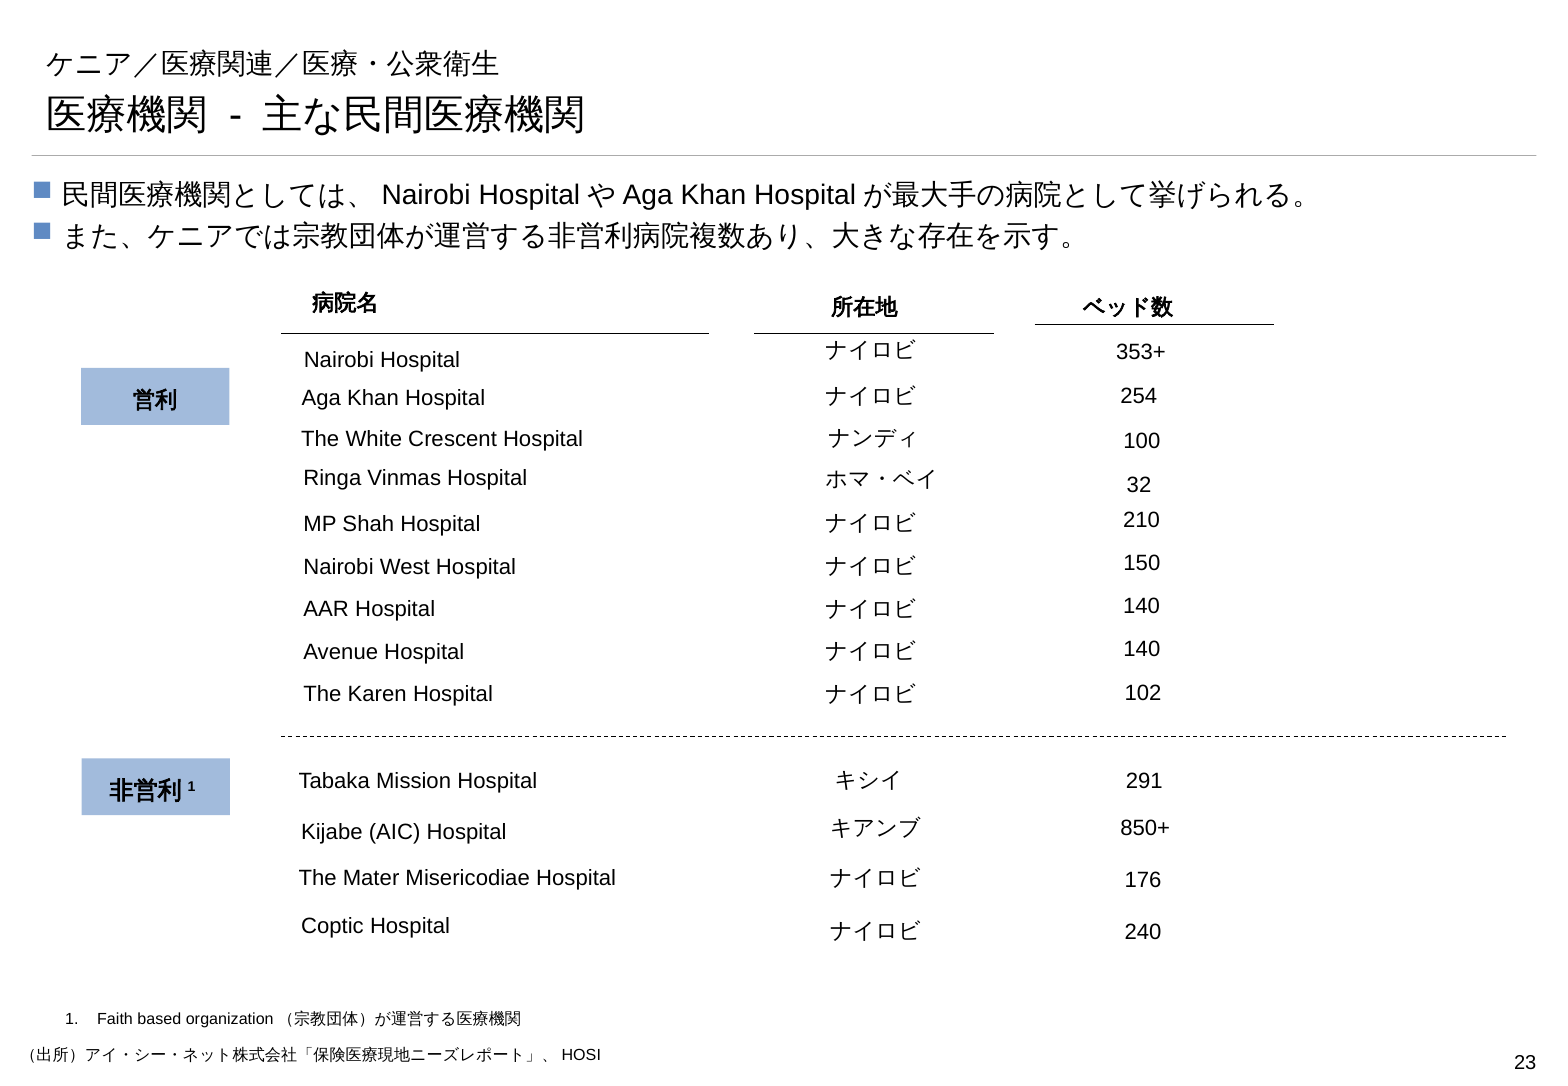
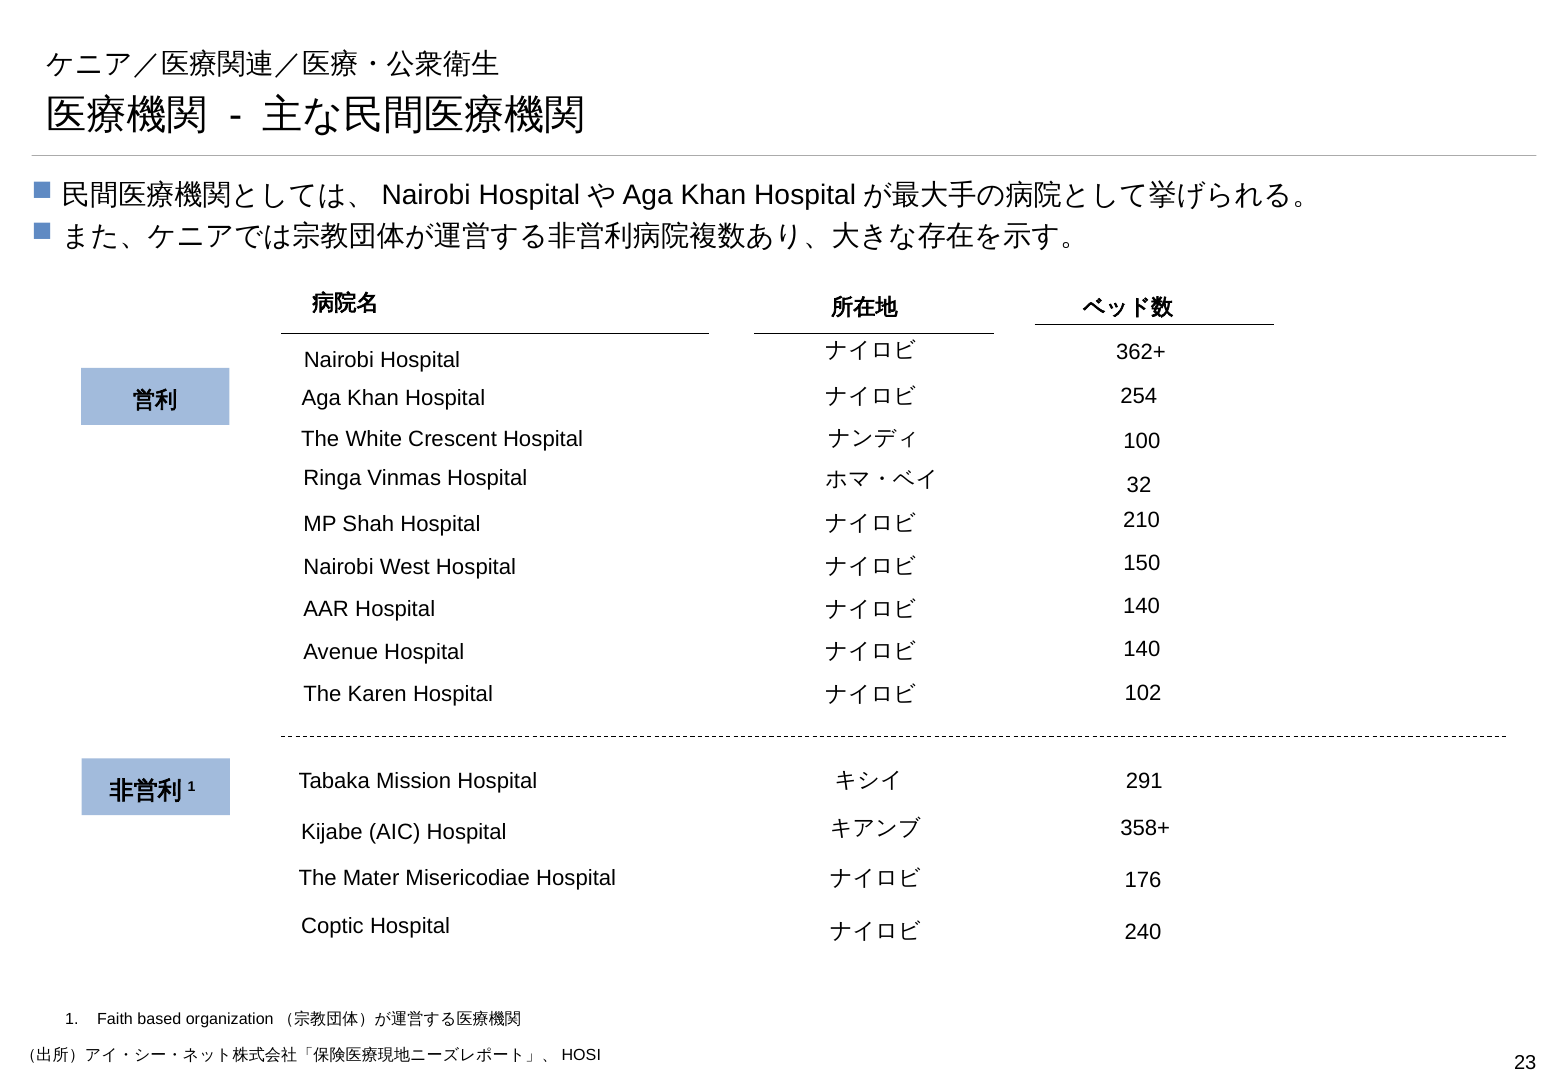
353+: 353+ -> 362+ (1141, 352)
850+: 850+ -> 358+ (1145, 828)
